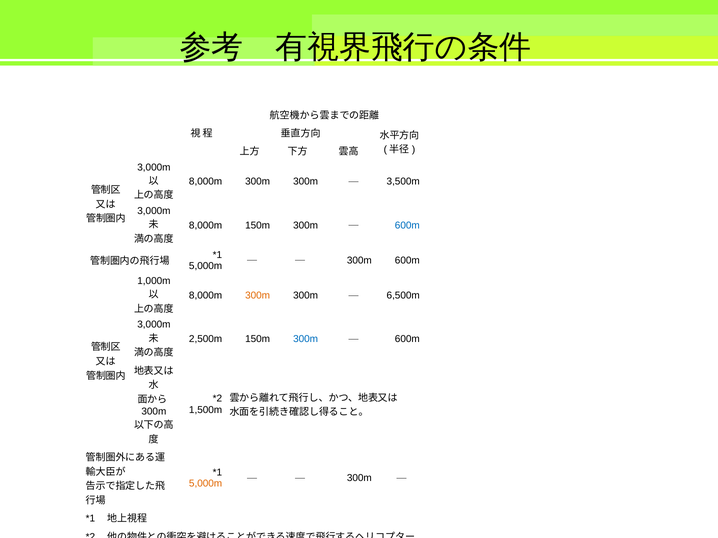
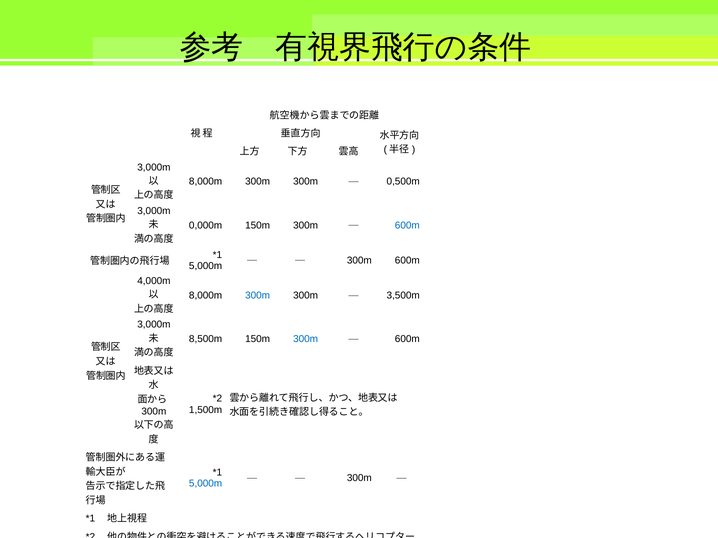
3,500m: 3,500m -> 0,500m (403, 182)
8,000m: 8,000m -> 0,000m (206, 225)
1,000m: 1,000m -> 4,000m (154, 281)
300m colour: orange -> blue (258, 296)
6,500m: 6,500m -> 3,500m (403, 296)
2,500m: 2,500m -> 8,500m (206, 339)
5,000m colour: orange -> blue (206, 484)
